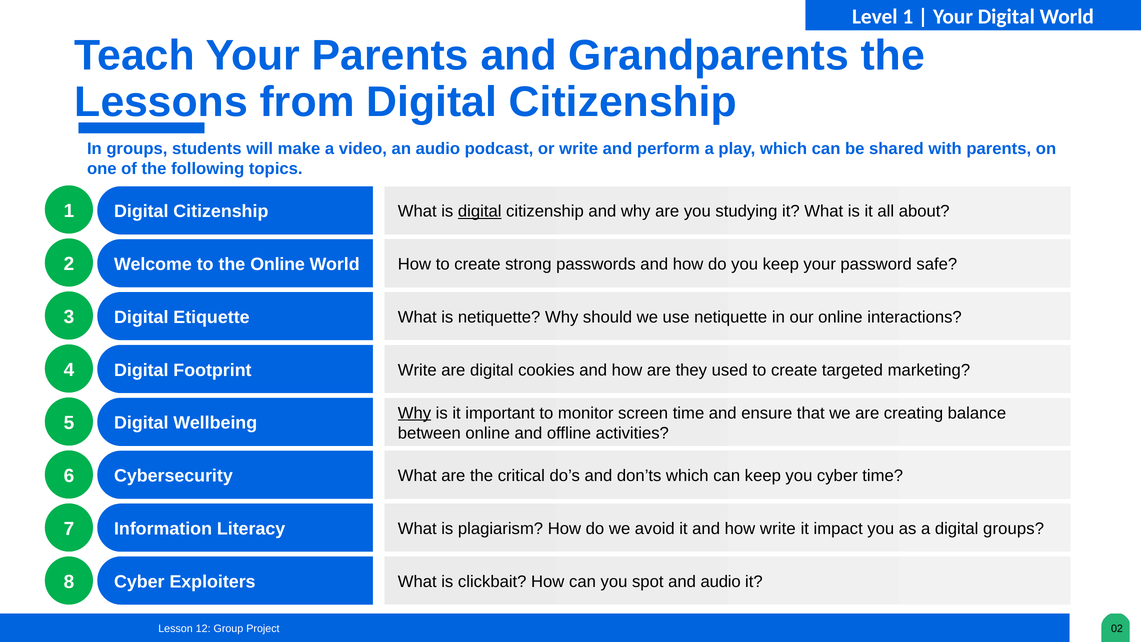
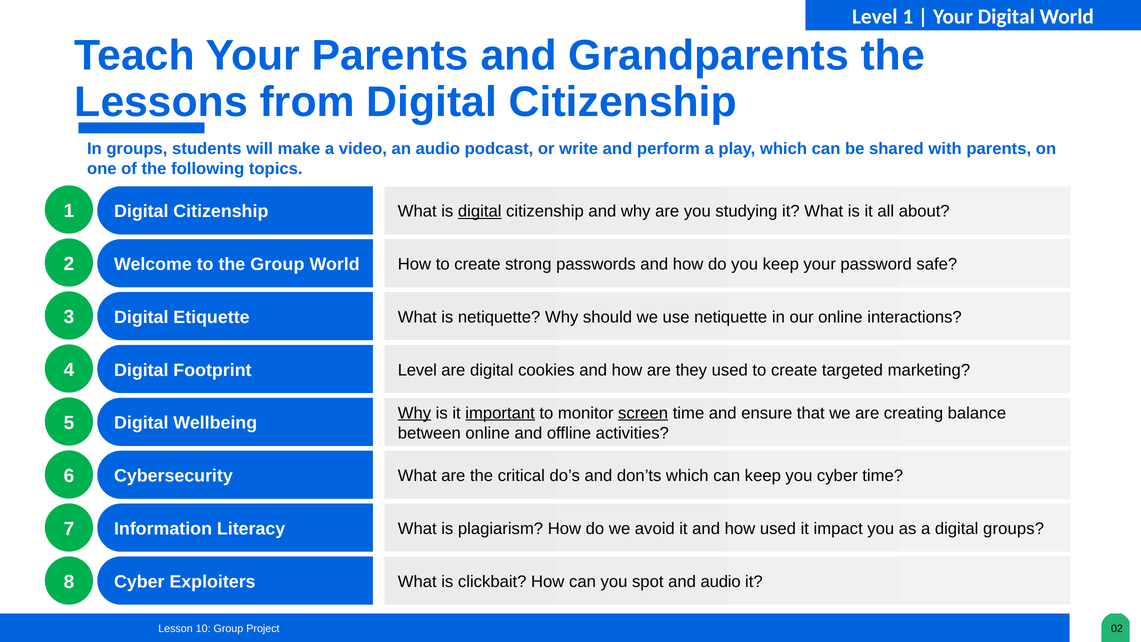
the Online: Online -> Group (277, 264)
Write: Write -> Level (417, 370)
important underline: none -> present (500, 413)
screen underline: none -> present (643, 413)
how write: write -> used (778, 529)
12: 12 -> 10 (203, 628)
